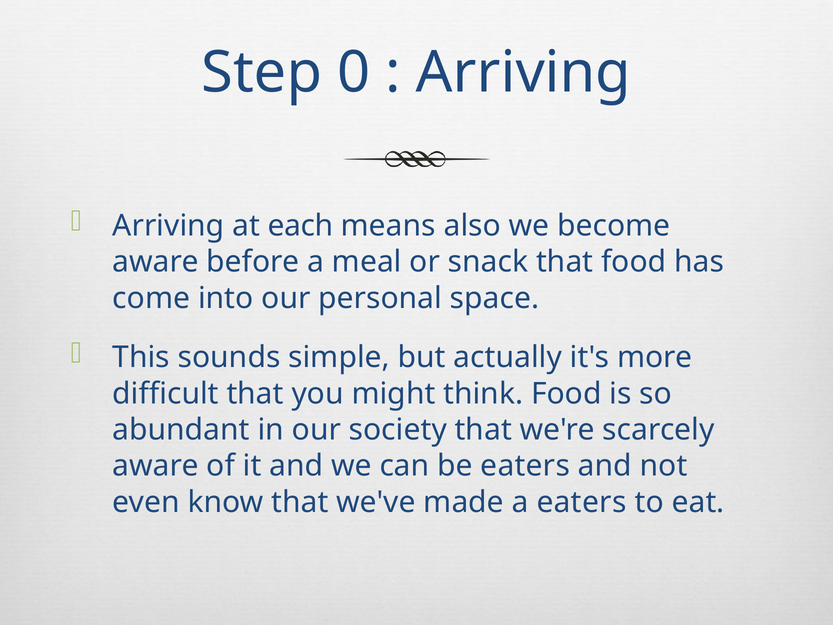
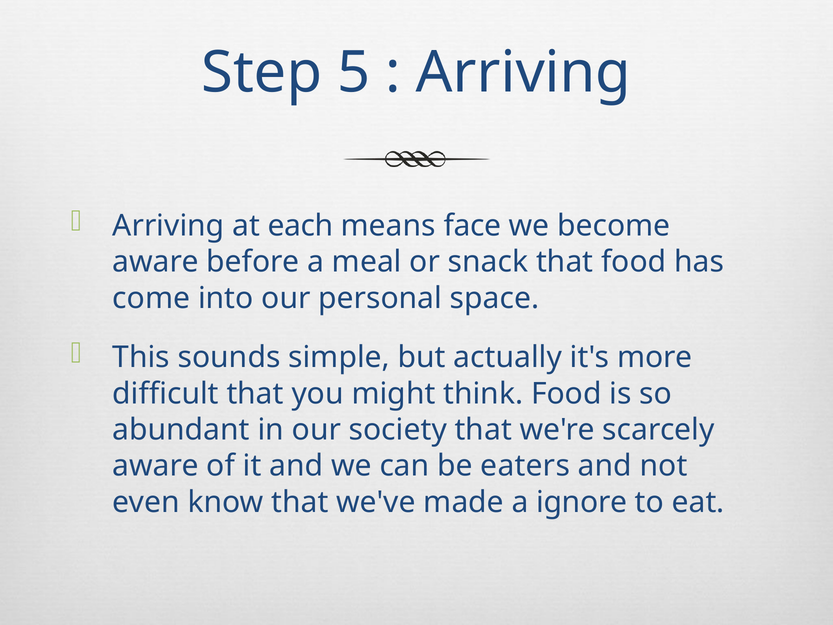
0: 0 -> 5 (354, 73)
also: also -> face (472, 226)
a eaters: eaters -> ignore (582, 502)
